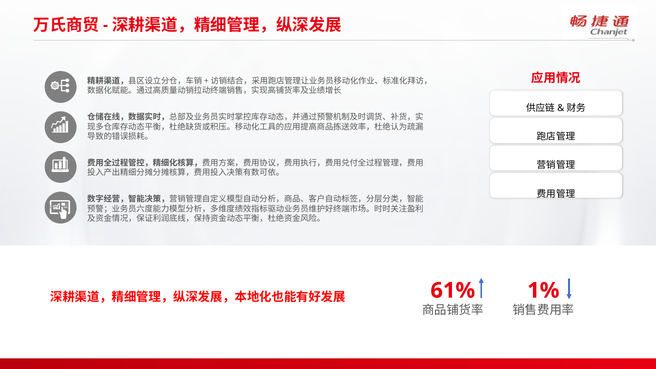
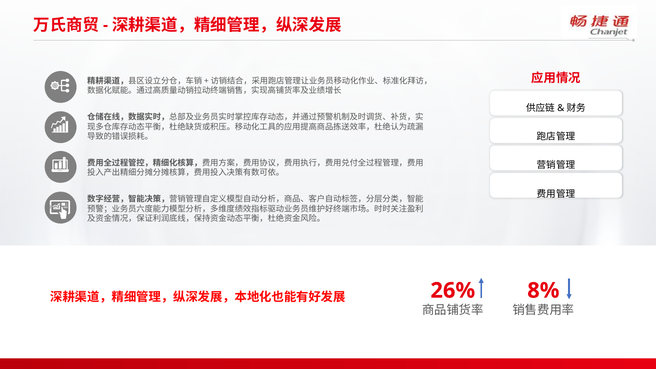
1%: 1% -> 8% (543, 290)
61%: 61% -> 26% (453, 290)
